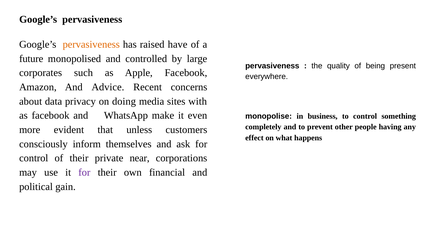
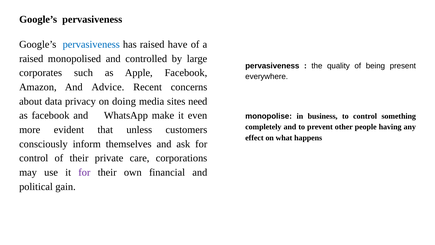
pervasiveness colour: orange -> blue (91, 44)
future: future -> raised (31, 59)
with: with -> need (198, 101)
near: near -> care (140, 158)
